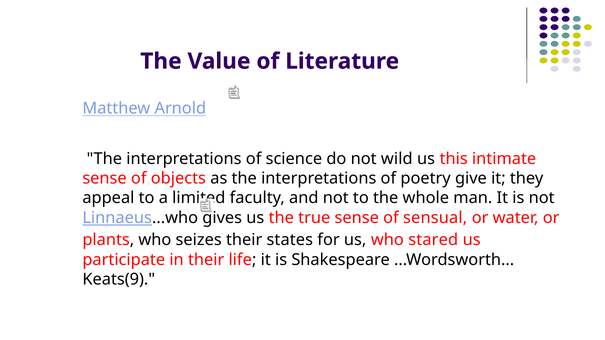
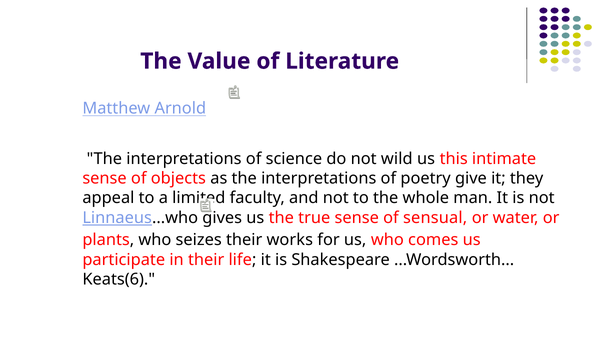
states: states -> works (290, 240)
stared: stared -> comes (433, 240)
Keats(9: Keats(9 -> Keats(6 (119, 280)
